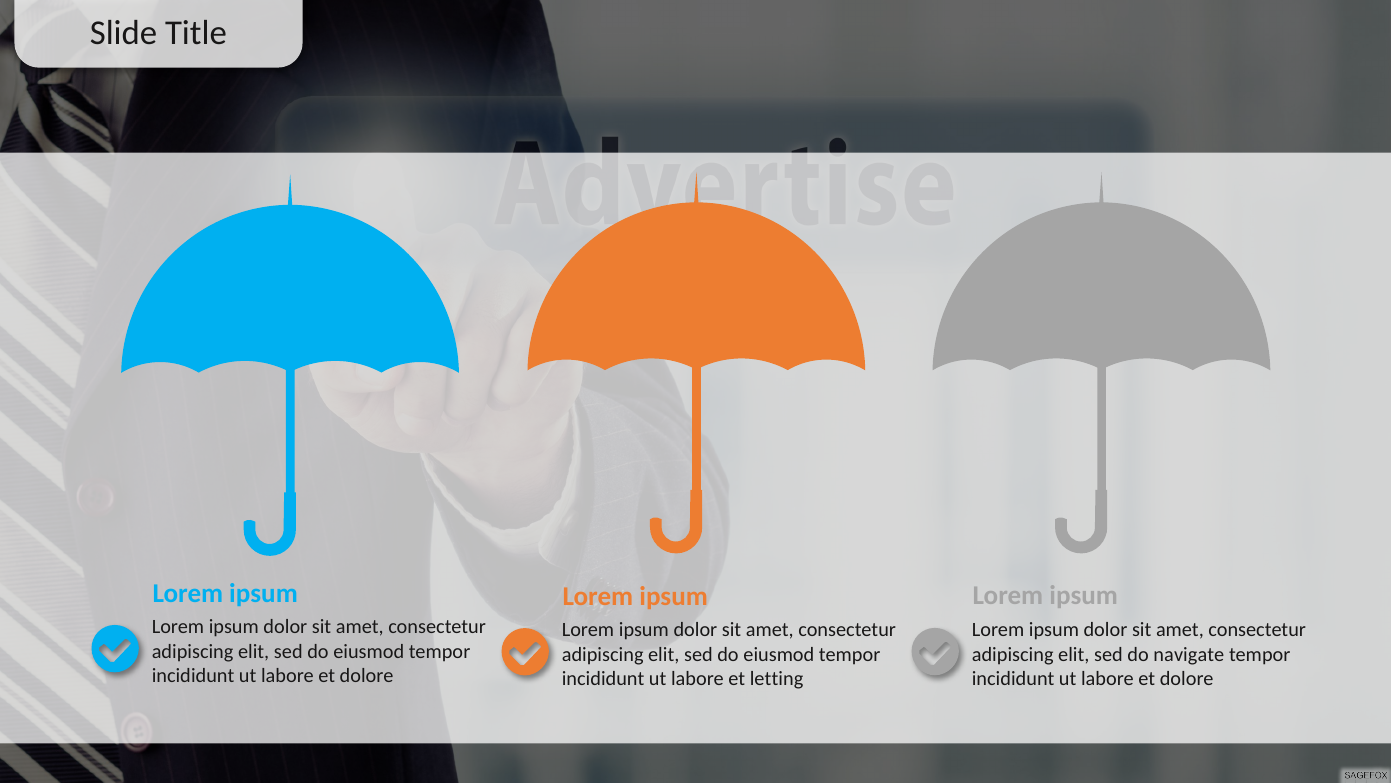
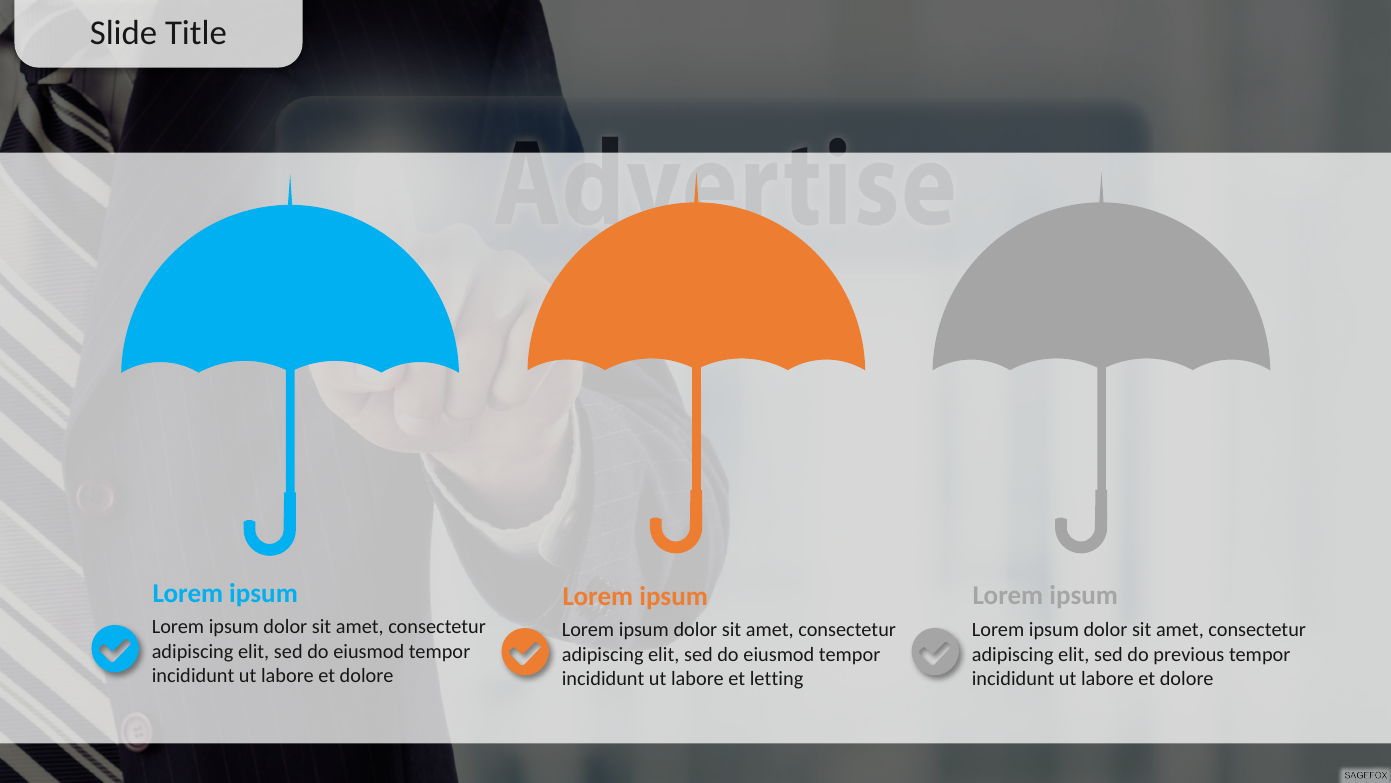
navigate: navigate -> previous (1189, 654)
